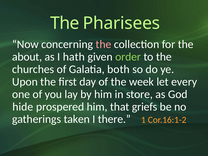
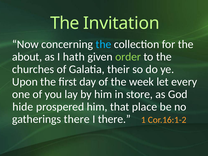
Pharisees: Pharisees -> Invitation (121, 23)
the colour: pink -> light blue (103, 44)
both: both -> their (119, 69)
griefs: griefs -> place (145, 107)
gatherings taken: taken -> there (77, 119)
